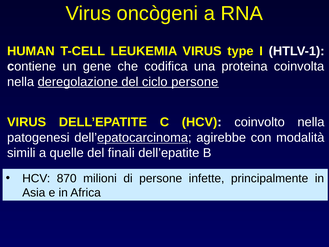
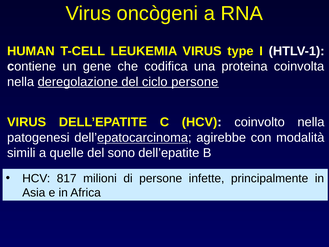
finali: finali -> sono (121, 153)
870: 870 -> 817 (67, 178)
